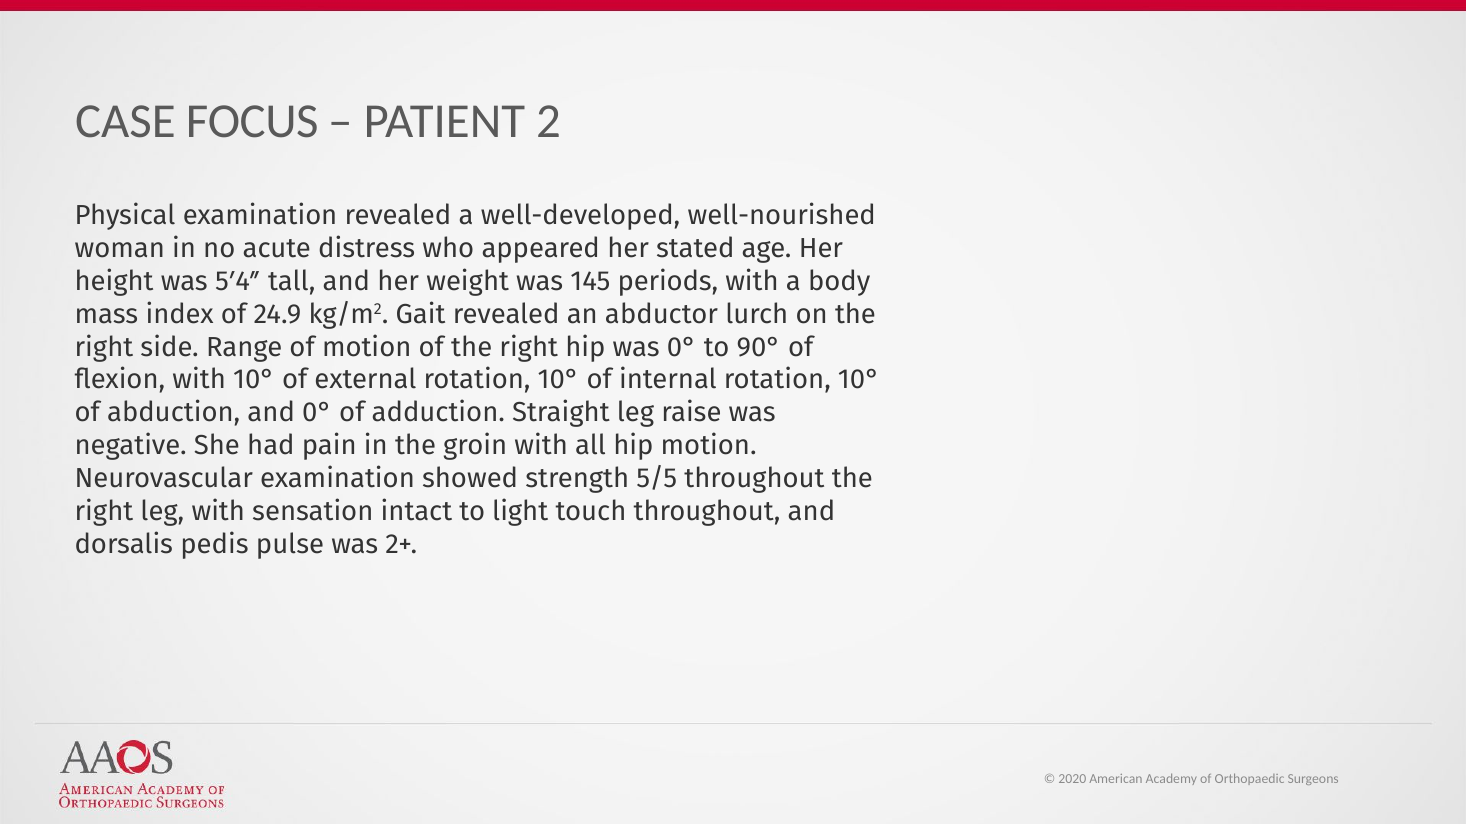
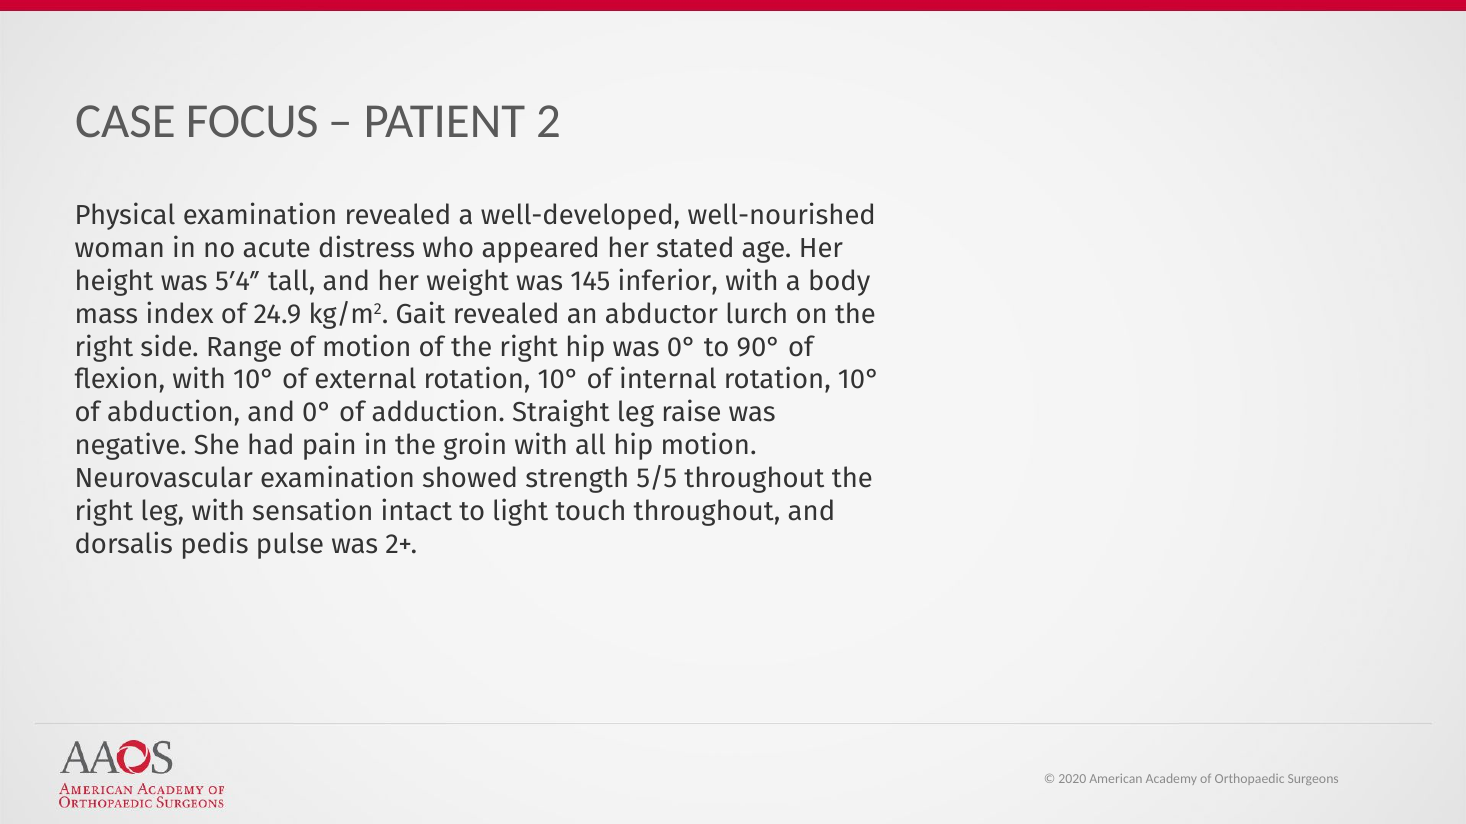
periods: periods -> inferior (668, 281)
